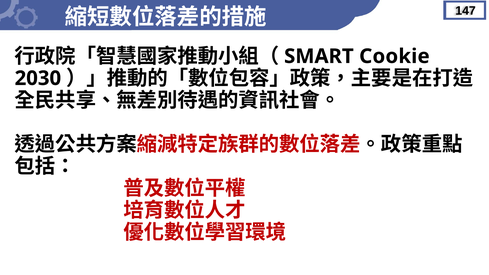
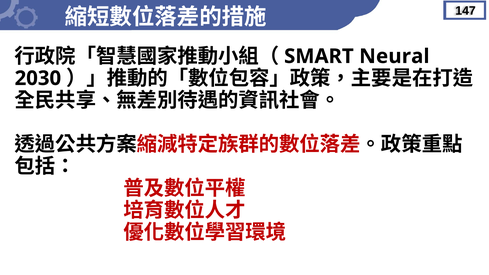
Cookie: Cookie -> Neural (394, 56)
